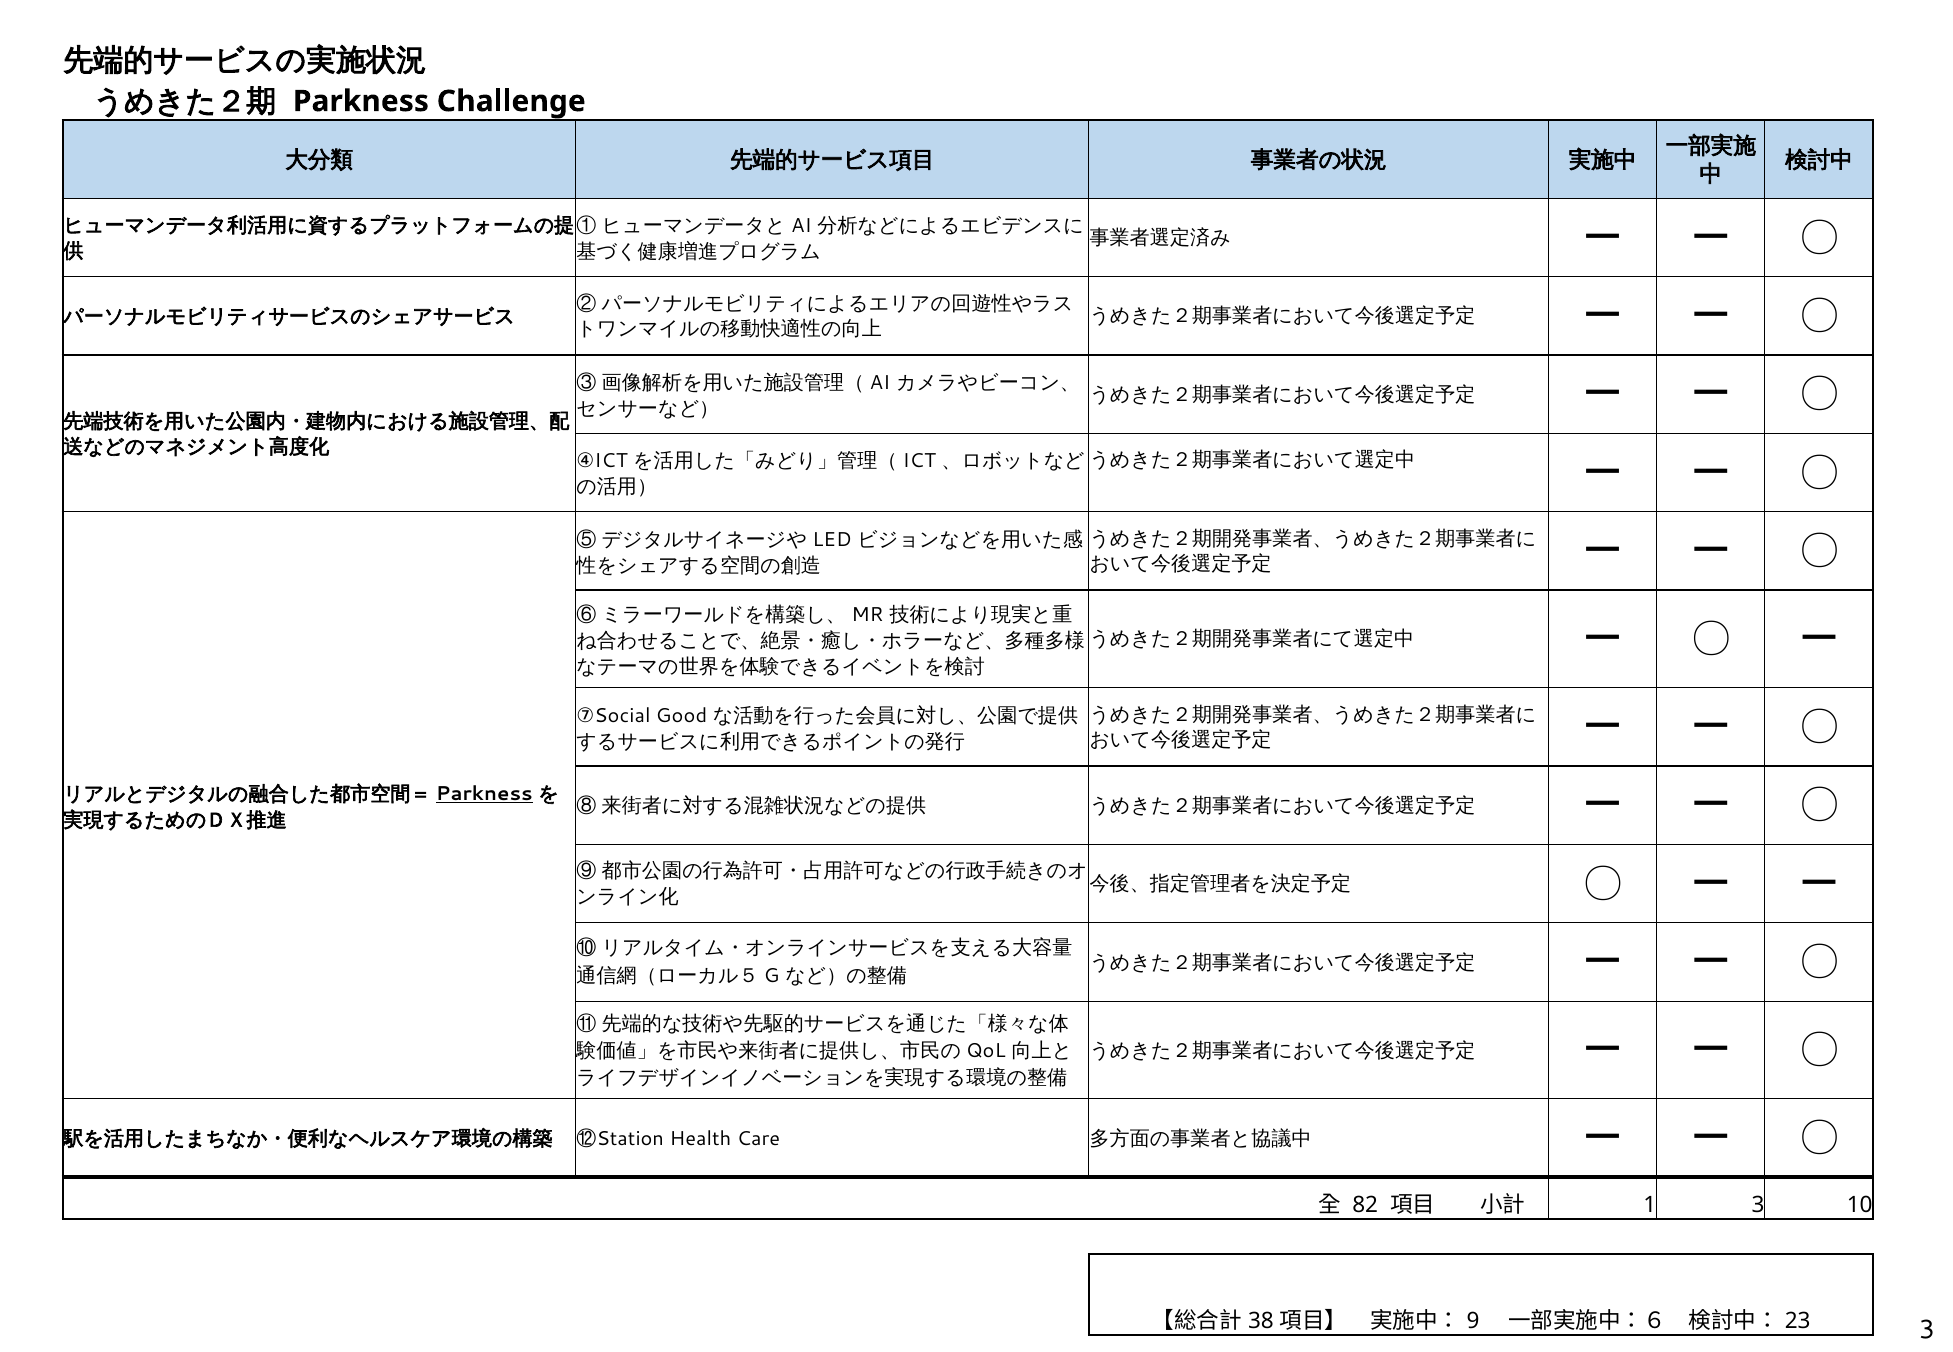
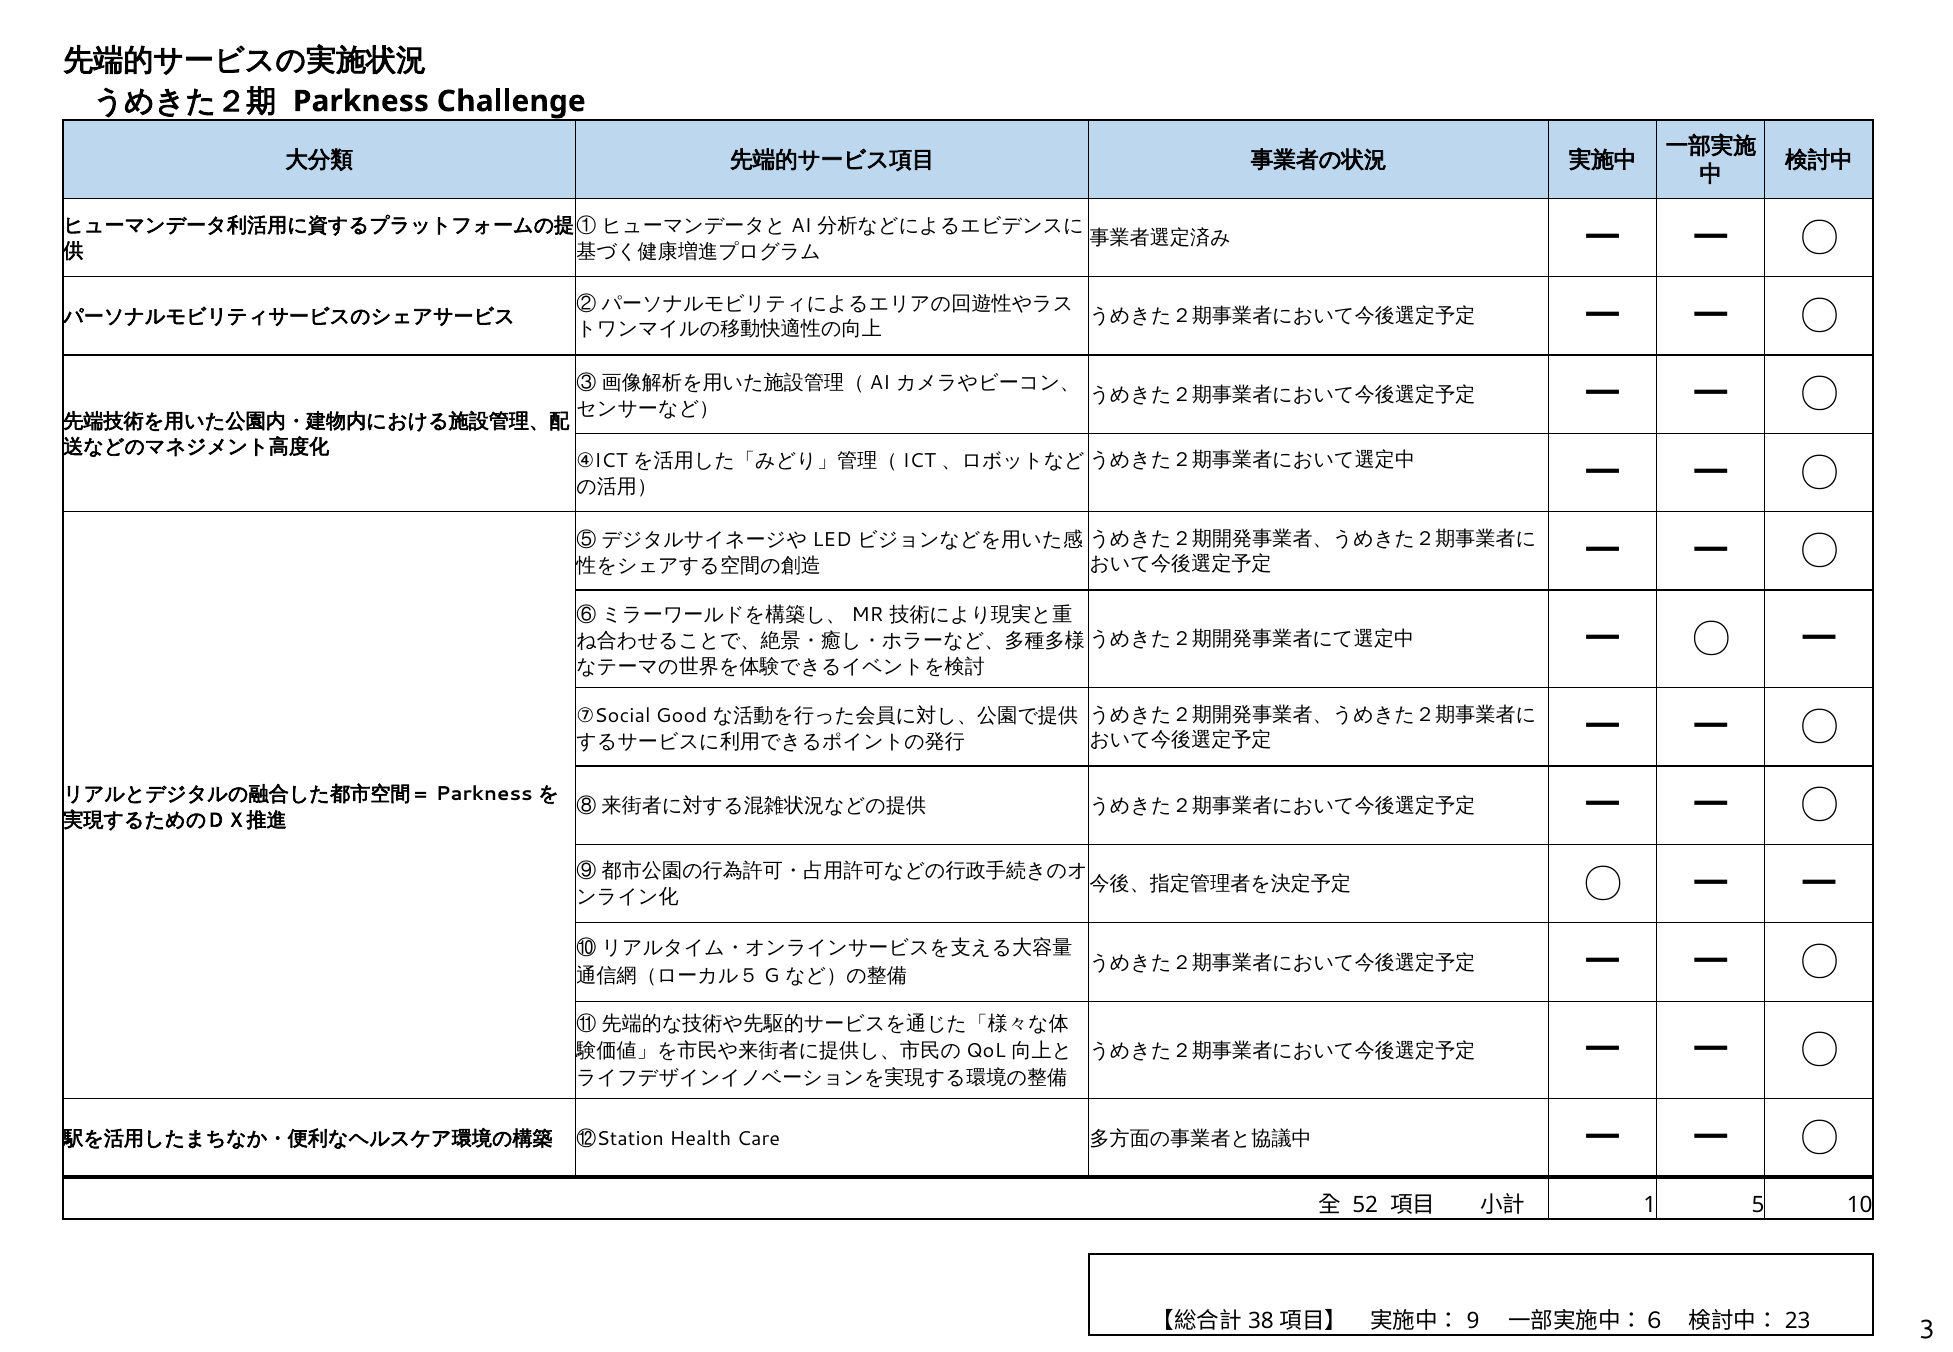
Parkness underline: present -> none (484, 794)
82: 82 -> 52 (1365, 1205)
1 3: 3 -> 5 (1758, 1205)
